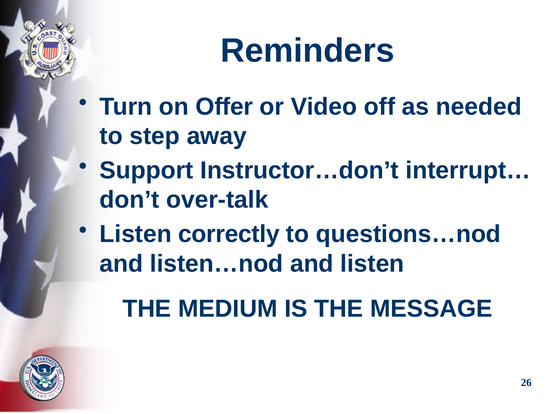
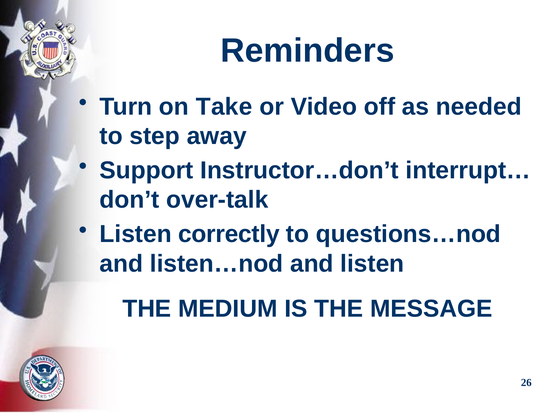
Offer: Offer -> Take (224, 106)
